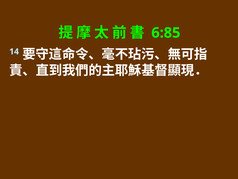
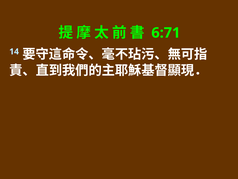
6:85: 6:85 -> 6:71 (166, 33)
